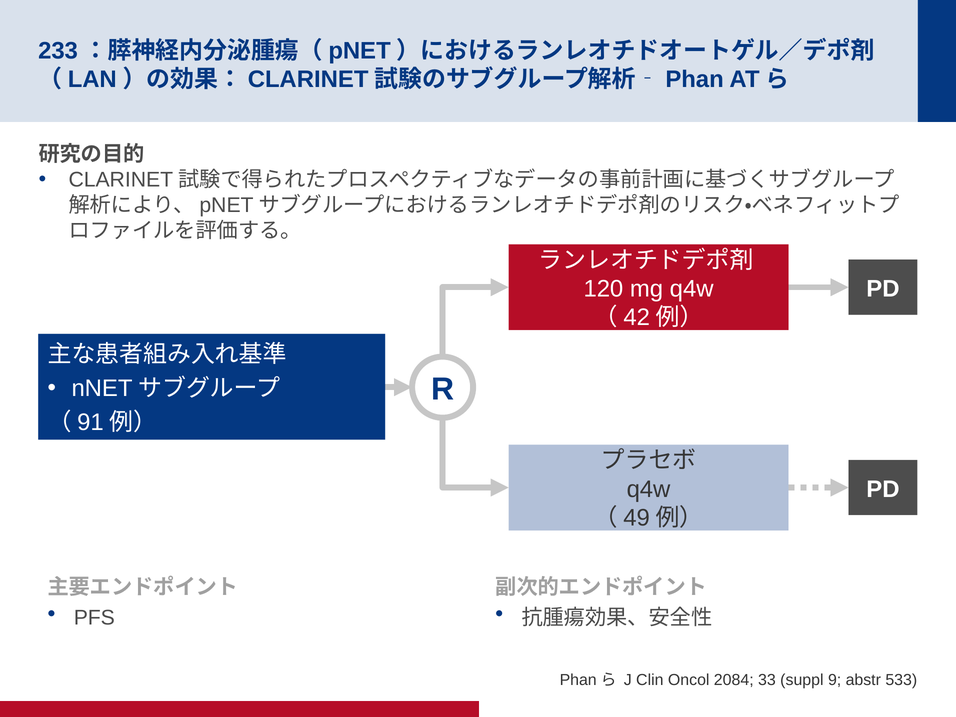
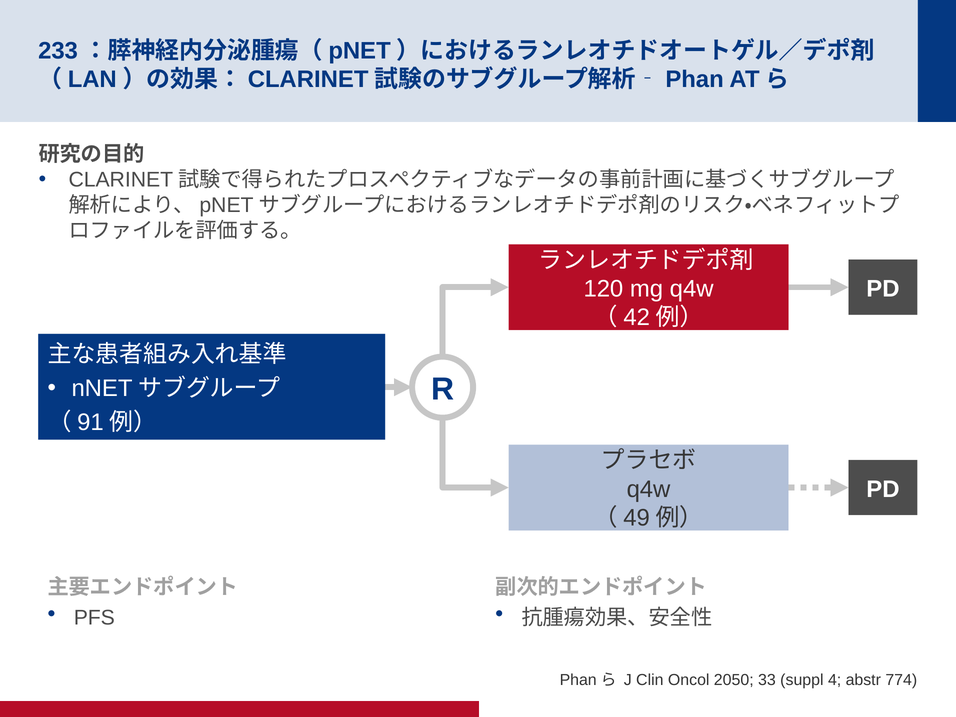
2084: 2084 -> 2050 (734, 680)
9: 9 -> 4 (835, 680)
533: 533 -> 774 (901, 680)
